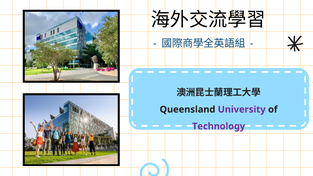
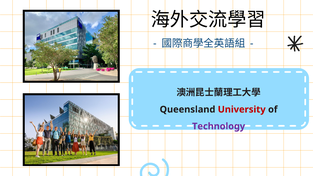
University colour: purple -> red (242, 110)
